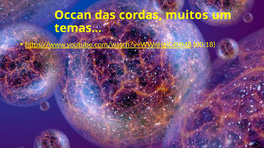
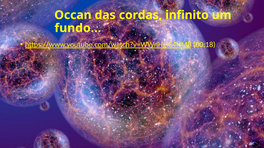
muitos: muitos -> infinito (187, 15)
temas: temas -> fundo (78, 28)
